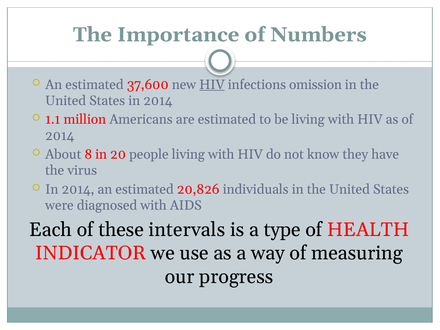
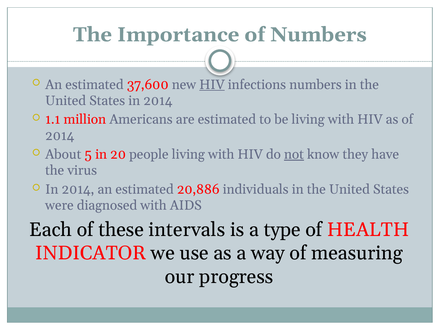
infections omission: omission -> numbers (315, 85)
8: 8 -> 5 (88, 154)
not underline: none -> present (294, 154)
20,826: 20,826 -> 20,886 (198, 189)
